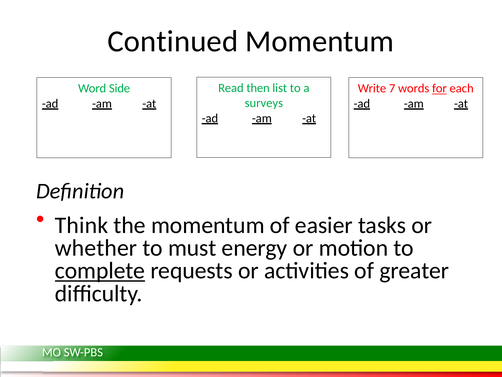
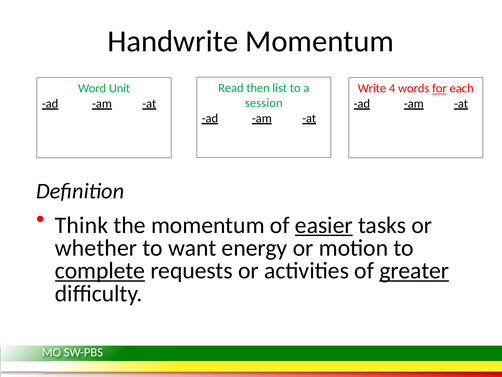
Continued: Continued -> Handwrite (173, 41)
Side: Side -> Unit (120, 88)
7: 7 -> 4 (392, 88)
surveys: surveys -> session (264, 103)
easier underline: none -> present (324, 225)
must: must -> want (192, 248)
greater underline: none -> present (414, 270)
